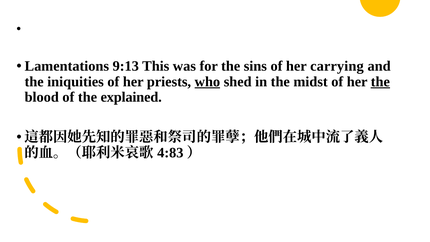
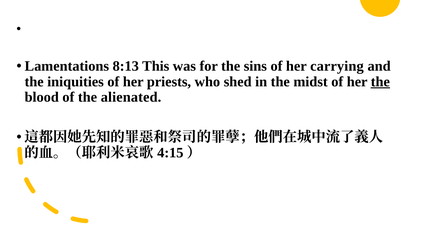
9:13: 9:13 -> 8:13 (126, 66)
who underline: present -> none (207, 82)
explained: explained -> alienated (131, 97)
4:83: 4:83 -> 4:15 (170, 153)
